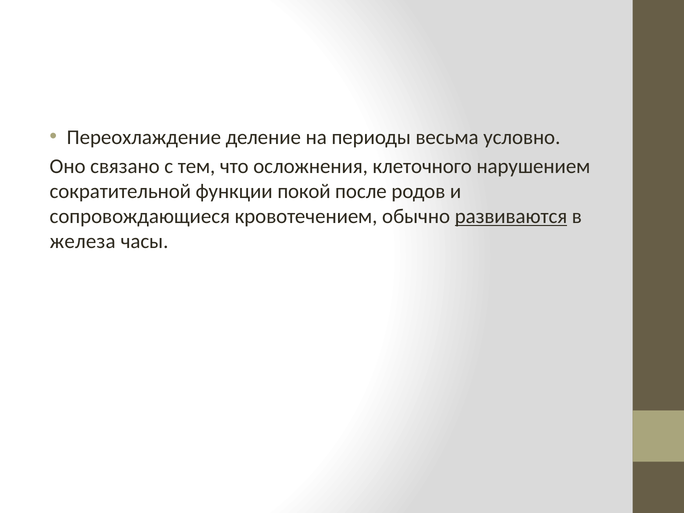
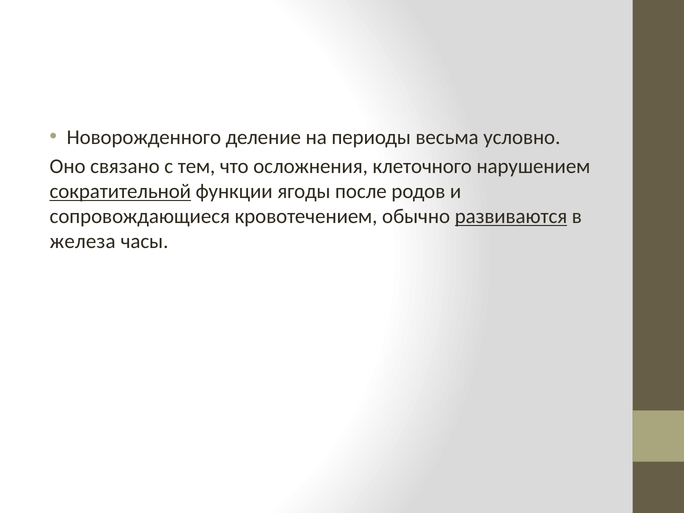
Переохлаждение: Переохлаждение -> Новорожденного (144, 137)
сократительной underline: none -> present (120, 191)
покой: покой -> ягоды (304, 191)
